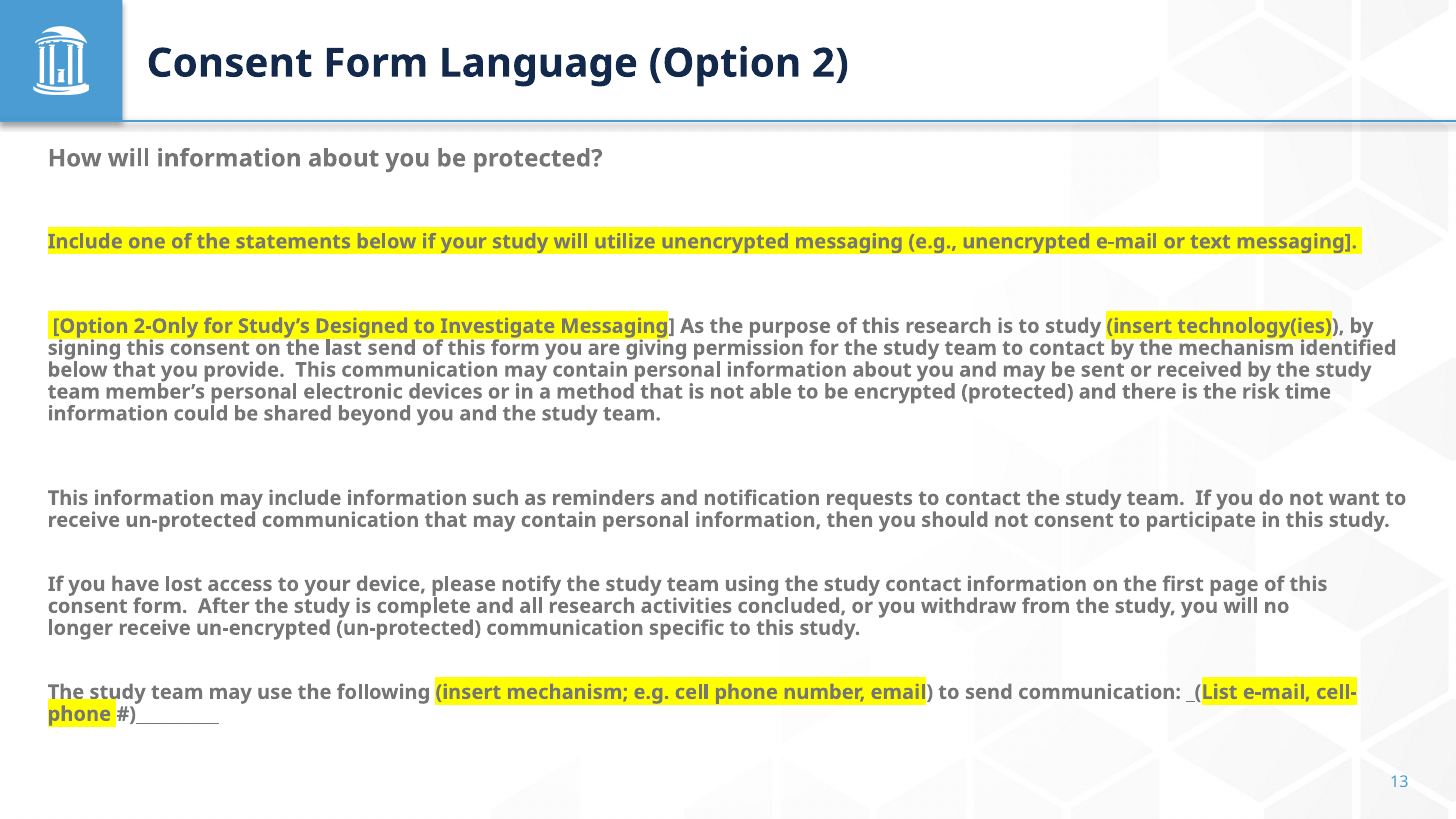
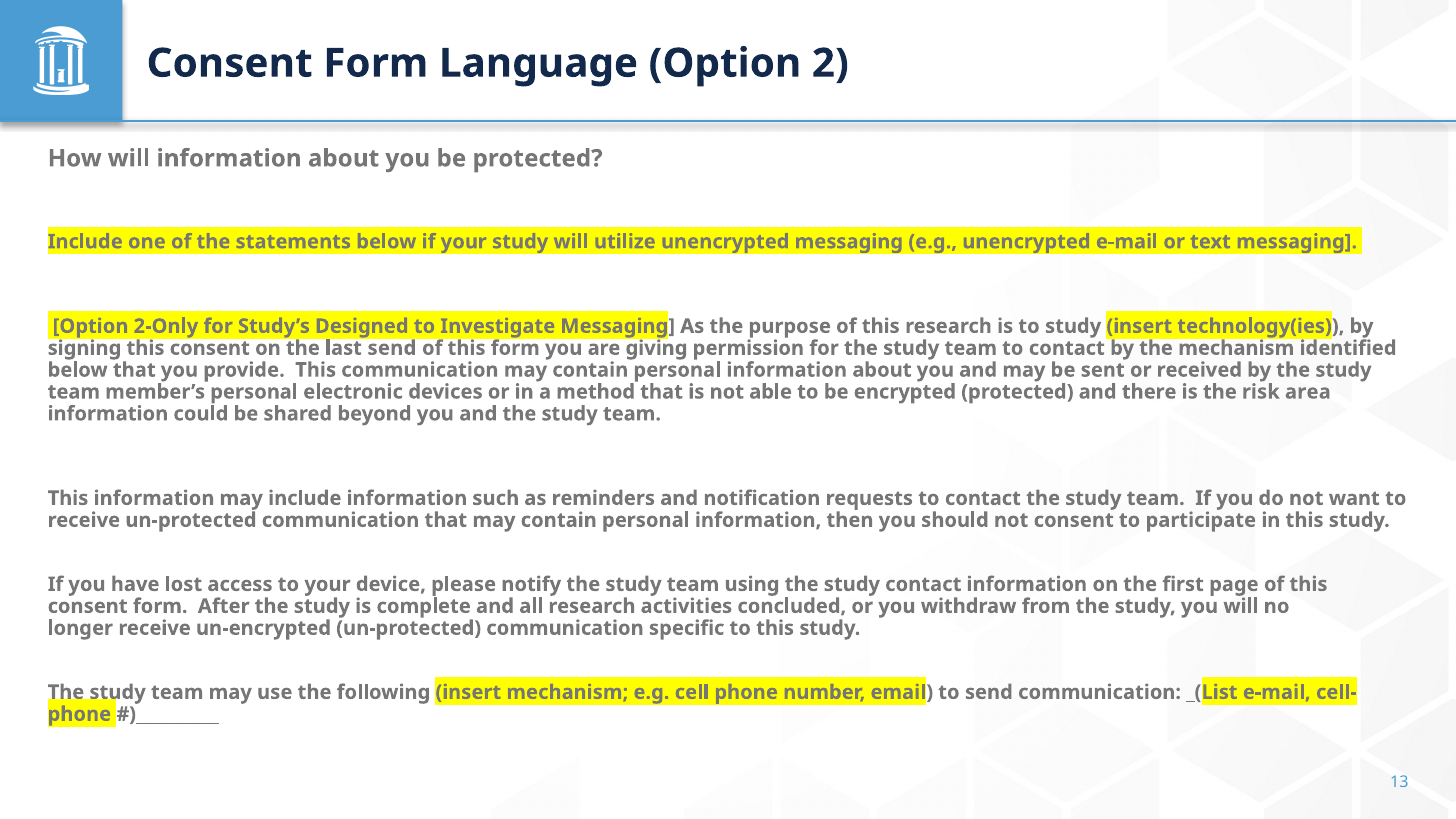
time: time -> area (1308, 392)
